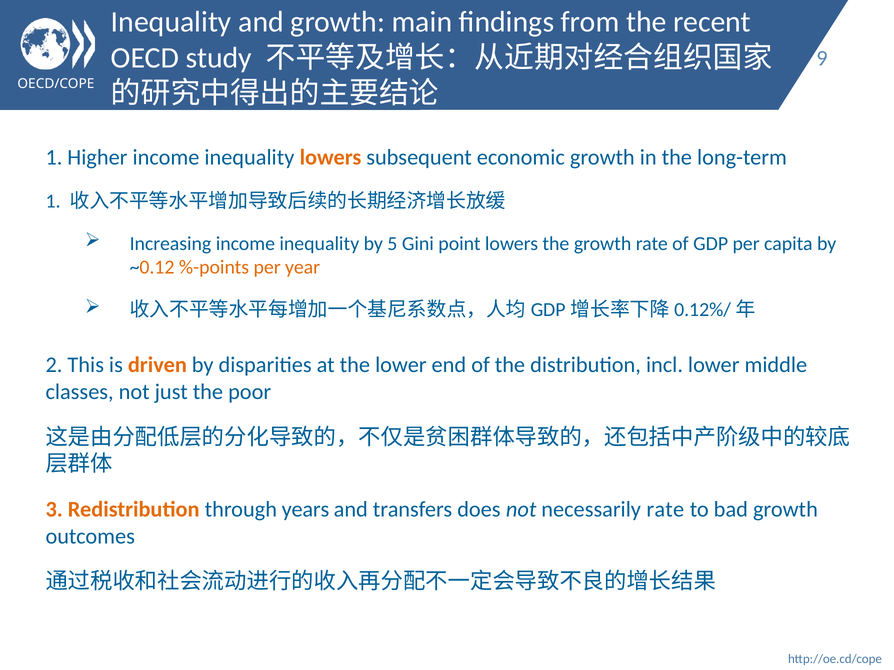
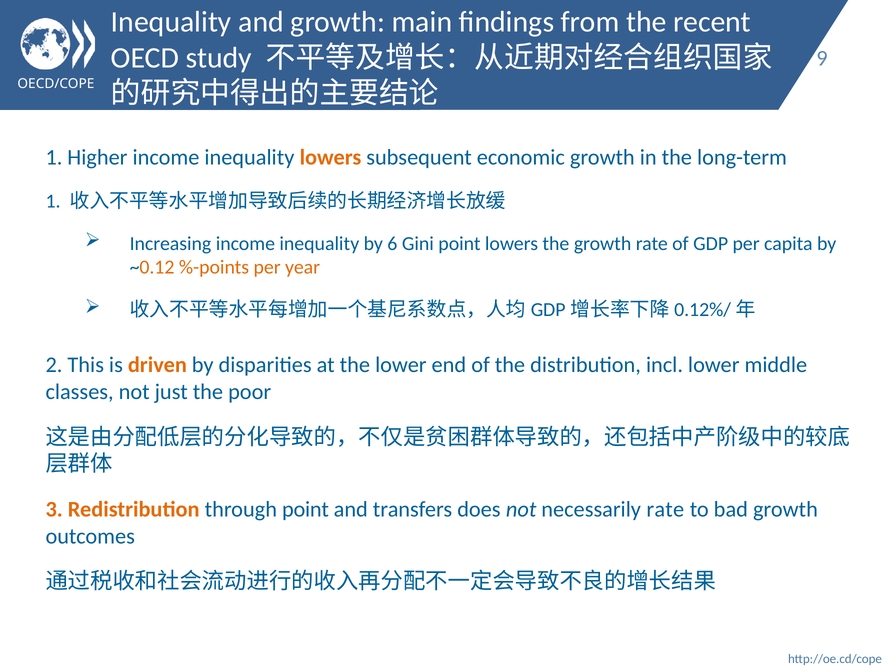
5: 5 -> 6 (392, 244)
through years: years -> point (305, 510)
